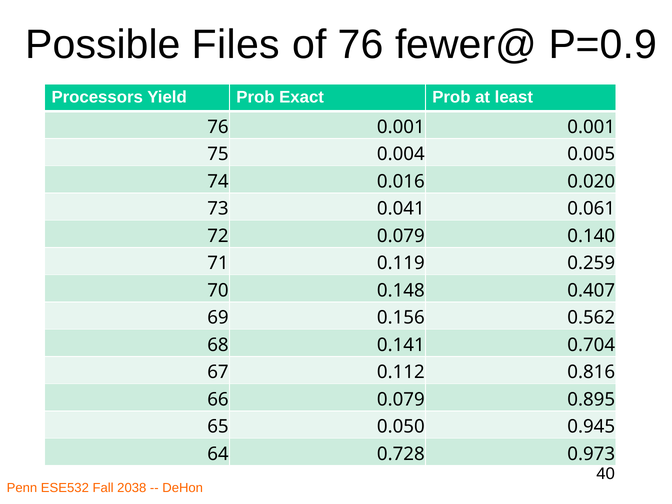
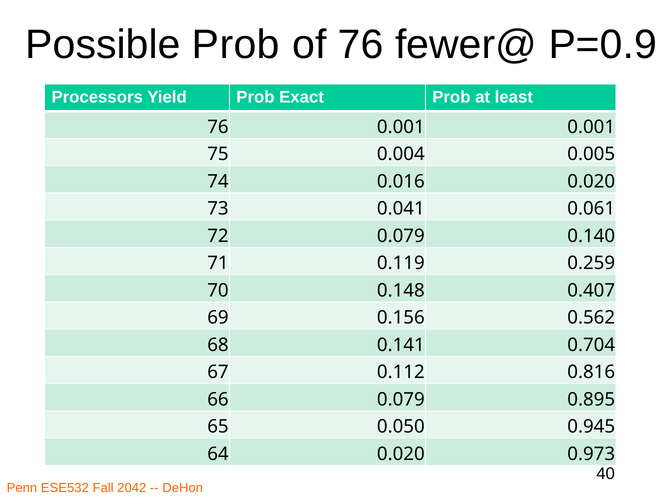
Possible Files: Files -> Prob (236, 45)
64 0.728: 0.728 -> 0.020 (401, 454)
2038: 2038 -> 2042 (132, 488)
